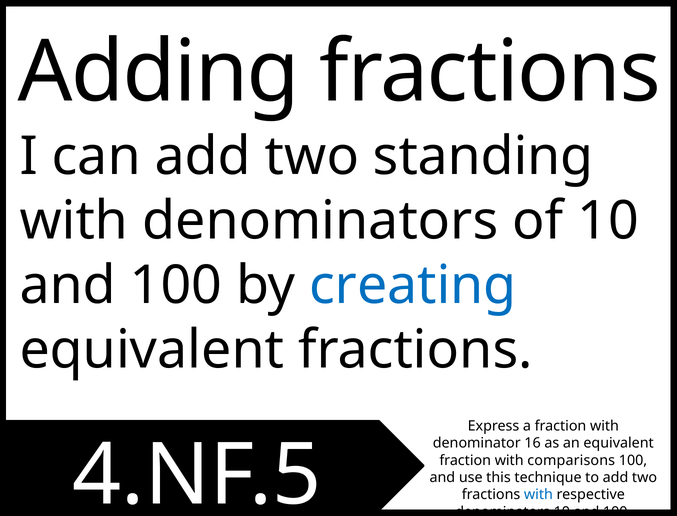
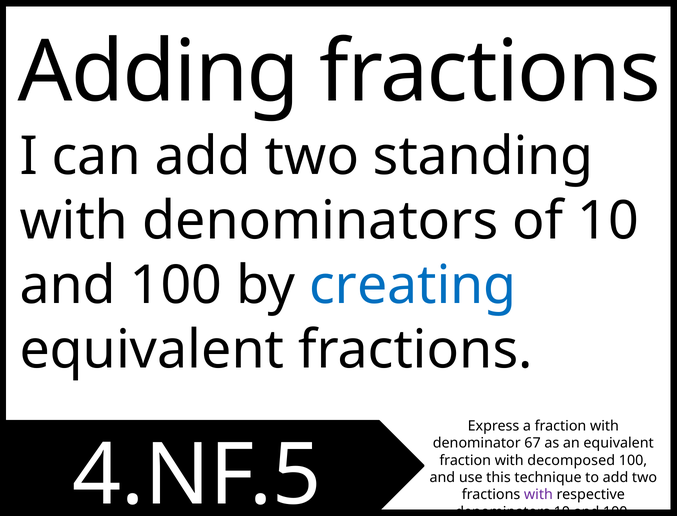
16: 16 -> 67 (533, 443)
comparisons: comparisons -> decomposed (571, 460)
with colour: blue -> purple (538, 495)
